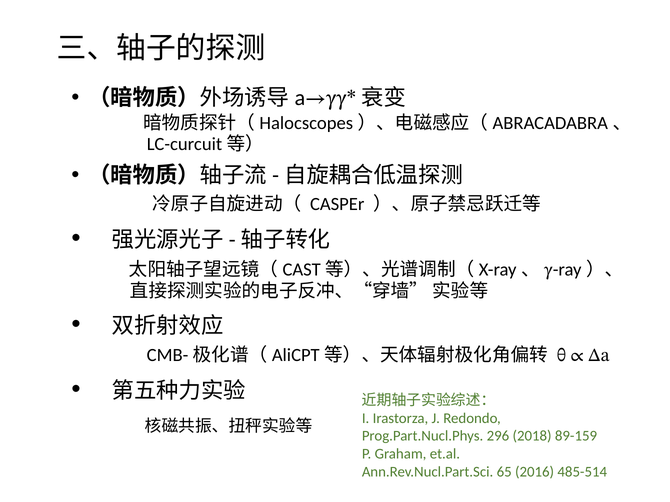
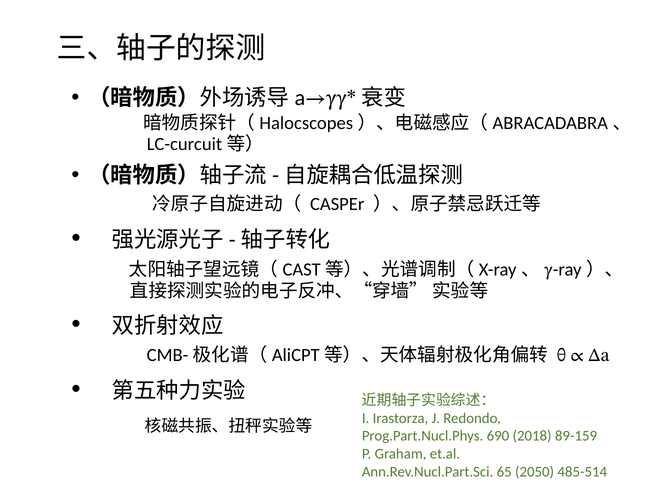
296: 296 -> 690 (498, 436)
2016: 2016 -> 2050 (535, 472)
